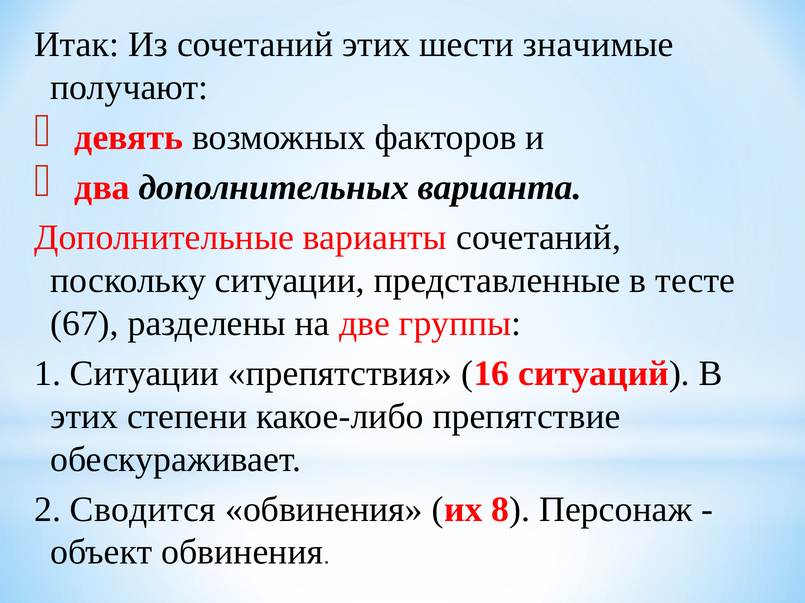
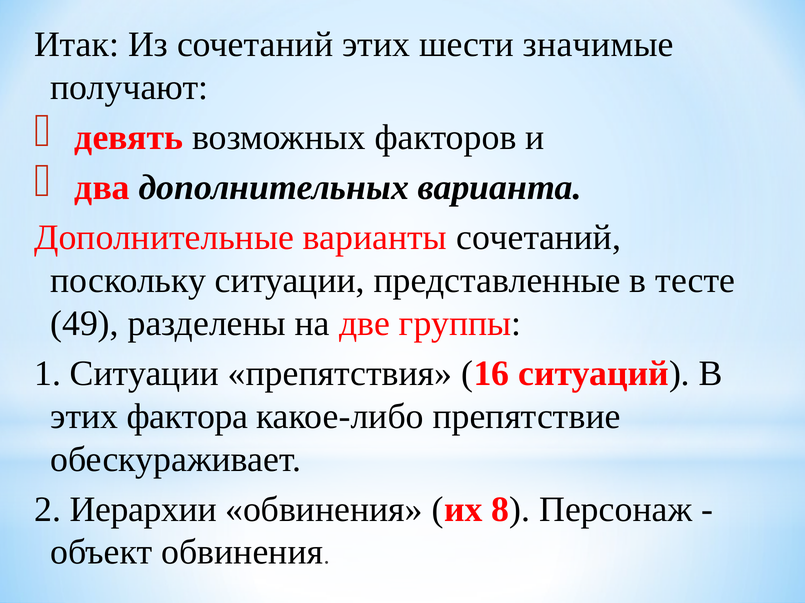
67: 67 -> 49 (84, 324)
степени: степени -> фактора (187, 417)
Сводится: Сводится -> Иерархии (143, 510)
